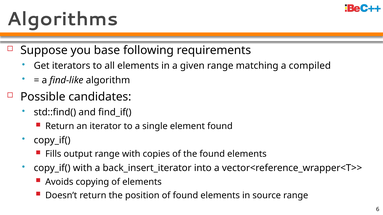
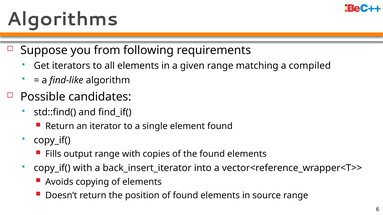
base: base -> from (107, 50)
